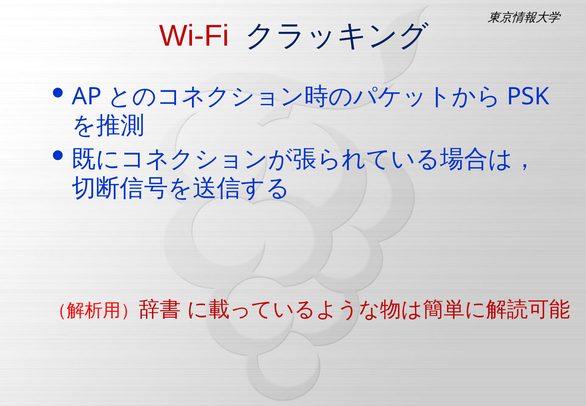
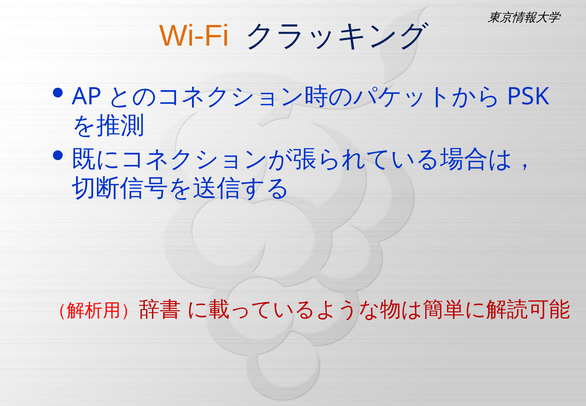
Wi-Fi colour: red -> orange (194, 36)
